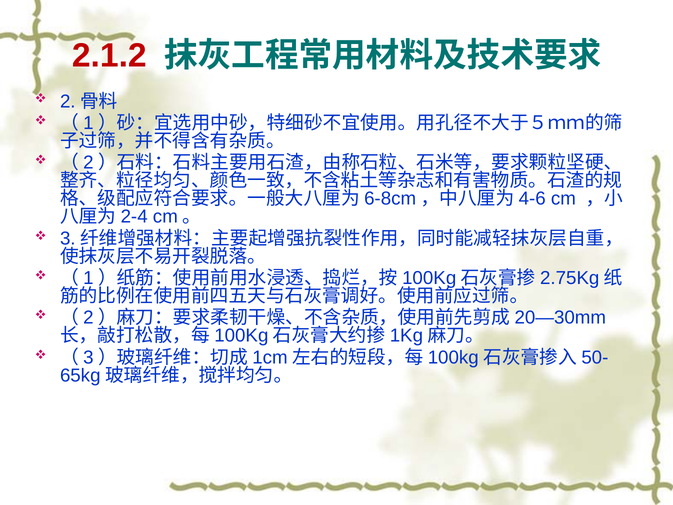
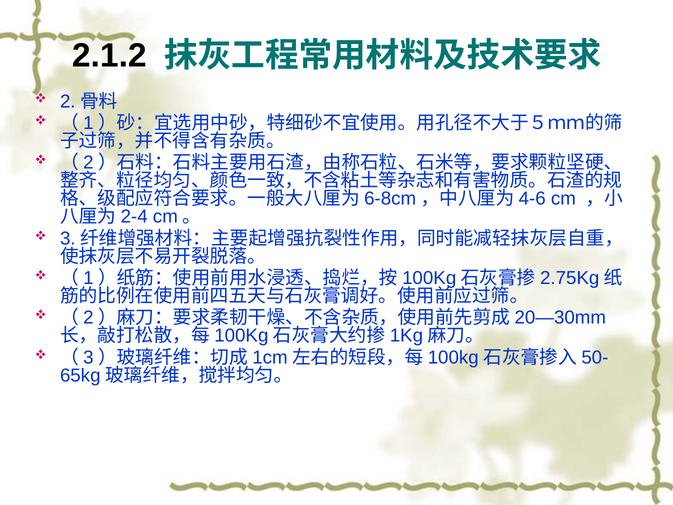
2.1.2 colour: red -> black (109, 56)
